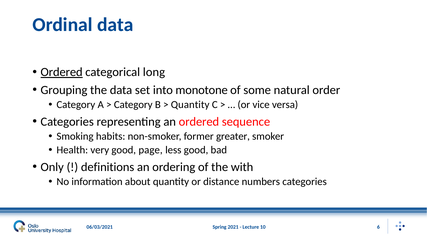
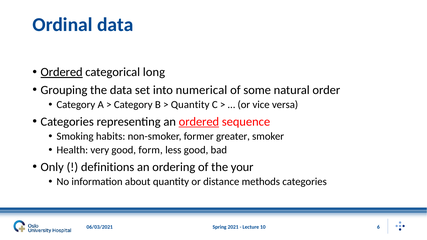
monotone: monotone -> numerical (201, 90)
ordered underline: none -> present (199, 122)
page: page -> form (151, 150)
with: with -> your (242, 167)
numbers: numbers -> methods (261, 182)
